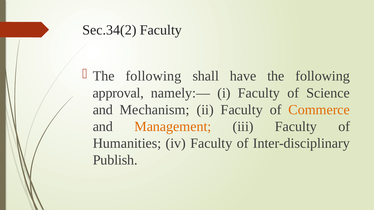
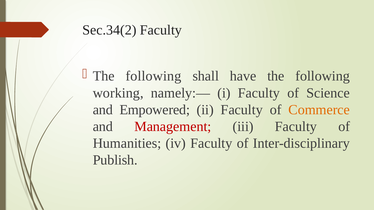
approval: approval -> working (118, 93)
Mechanism: Mechanism -> Empowered (155, 110)
Management colour: orange -> red (173, 127)
